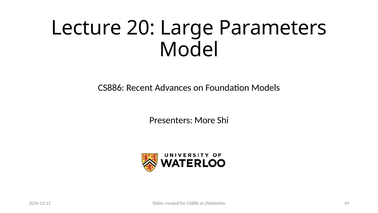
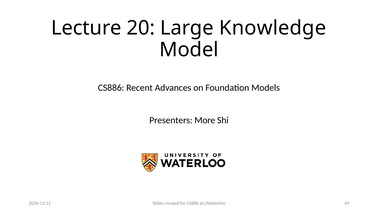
Parameters: Parameters -> Knowledge (273, 28)
